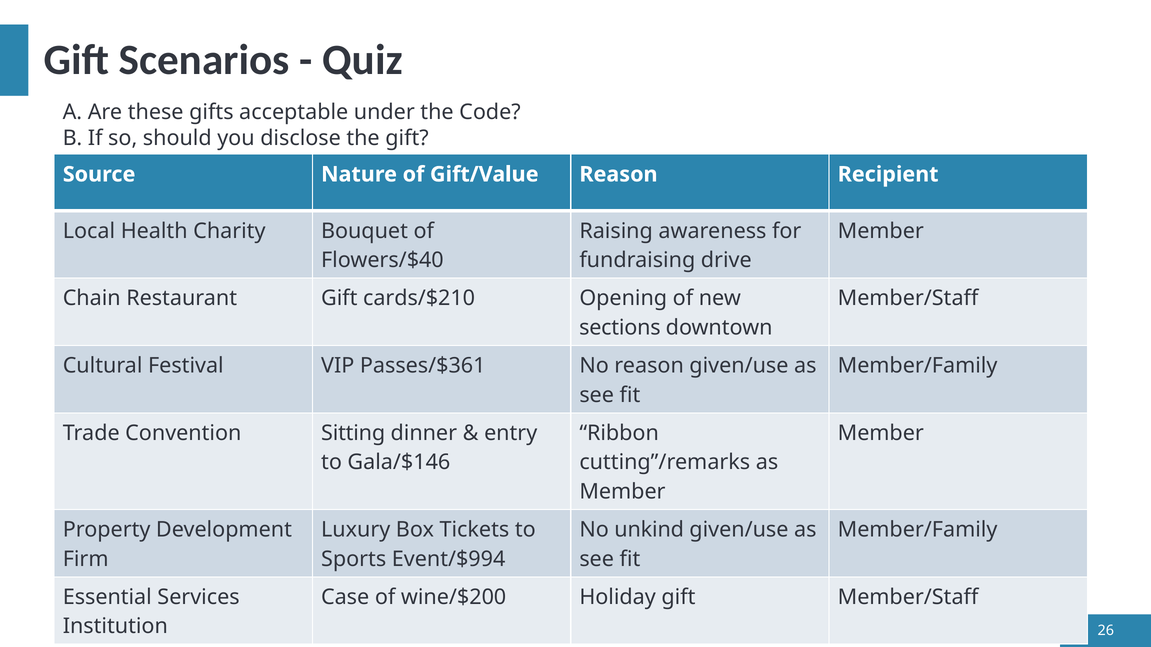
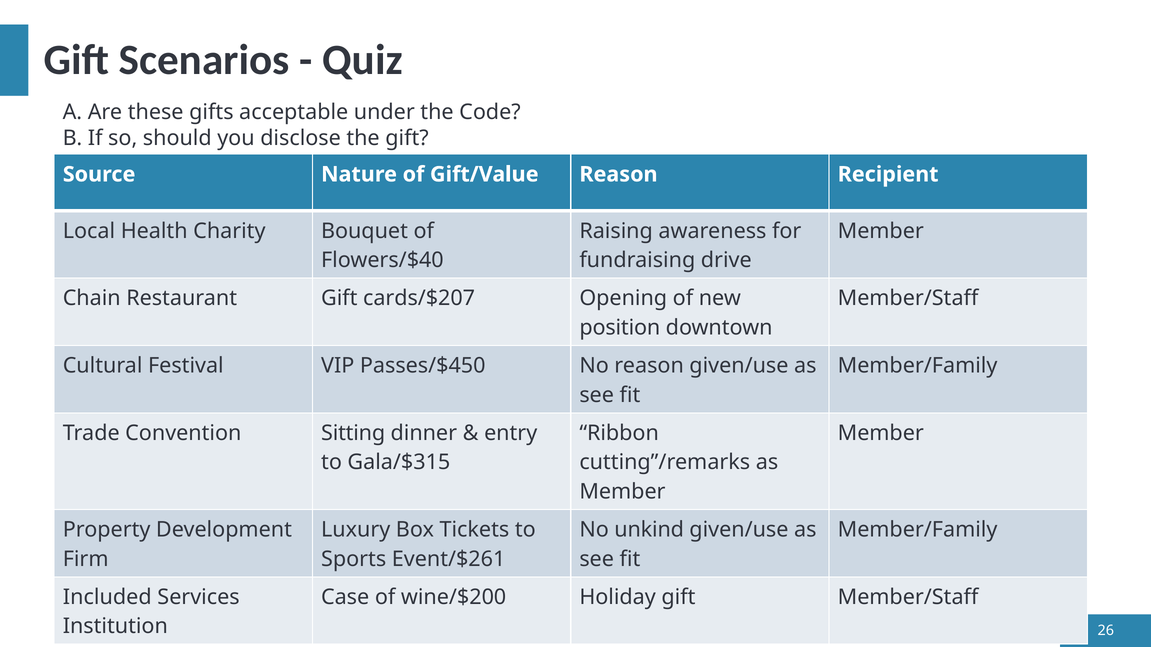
cards/$210: cards/$210 -> cards/$207 (419, 298)
sections: sections -> position (620, 328)
Passes/$361: Passes/$361 -> Passes/$450 (423, 366)
Gala/$146: Gala/$146 -> Gala/$315 (399, 463)
Event/$994: Event/$994 -> Event/$261 (449, 559)
Essential: Essential -> Included (107, 597)
